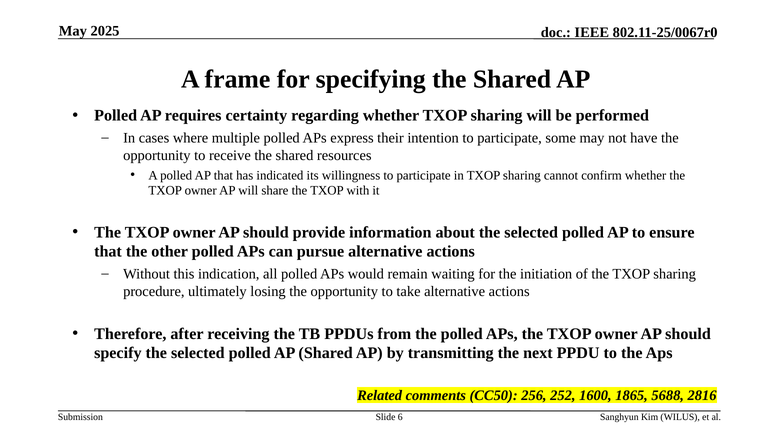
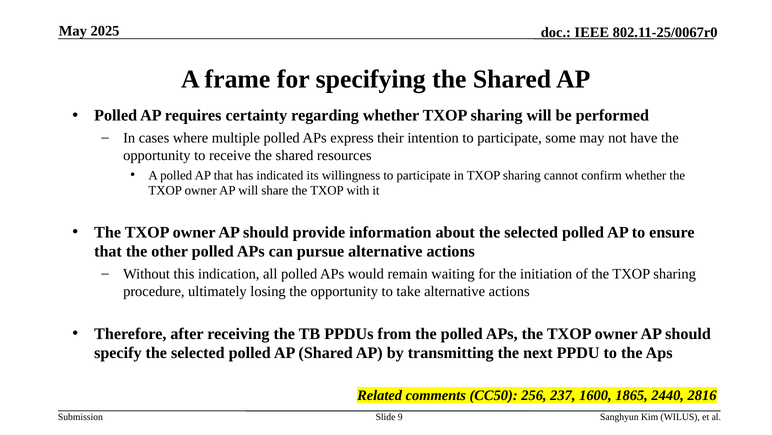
252: 252 -> 237 (563, 395)
5688: 5688 -> 2440 (668, 395)
6: 6 -> 9 (400, 416)
